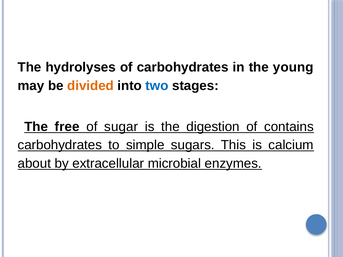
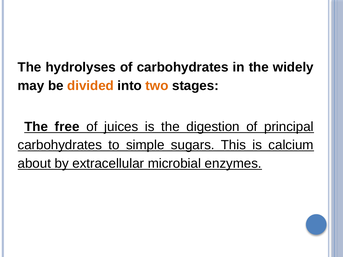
young: young -> widely (293, 67)
two colour: blue -> orange (157, 86)
sugar: sugar -> juices (121, 127)
contains: contains -> principal (289, 127)
